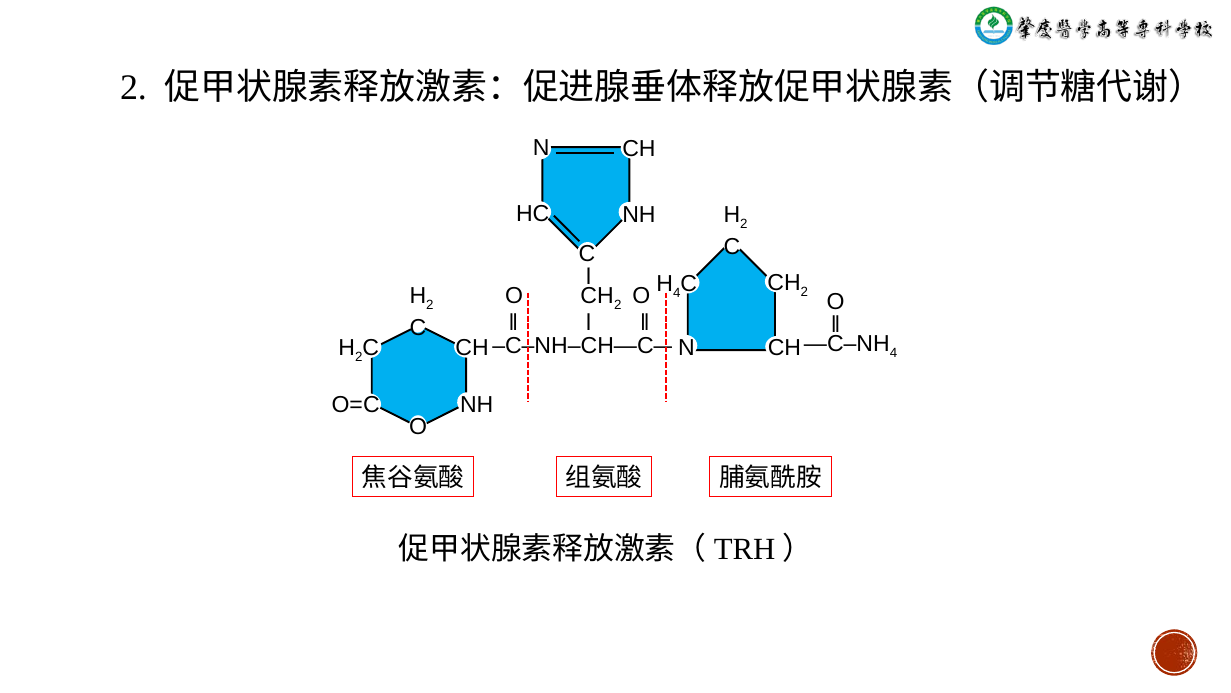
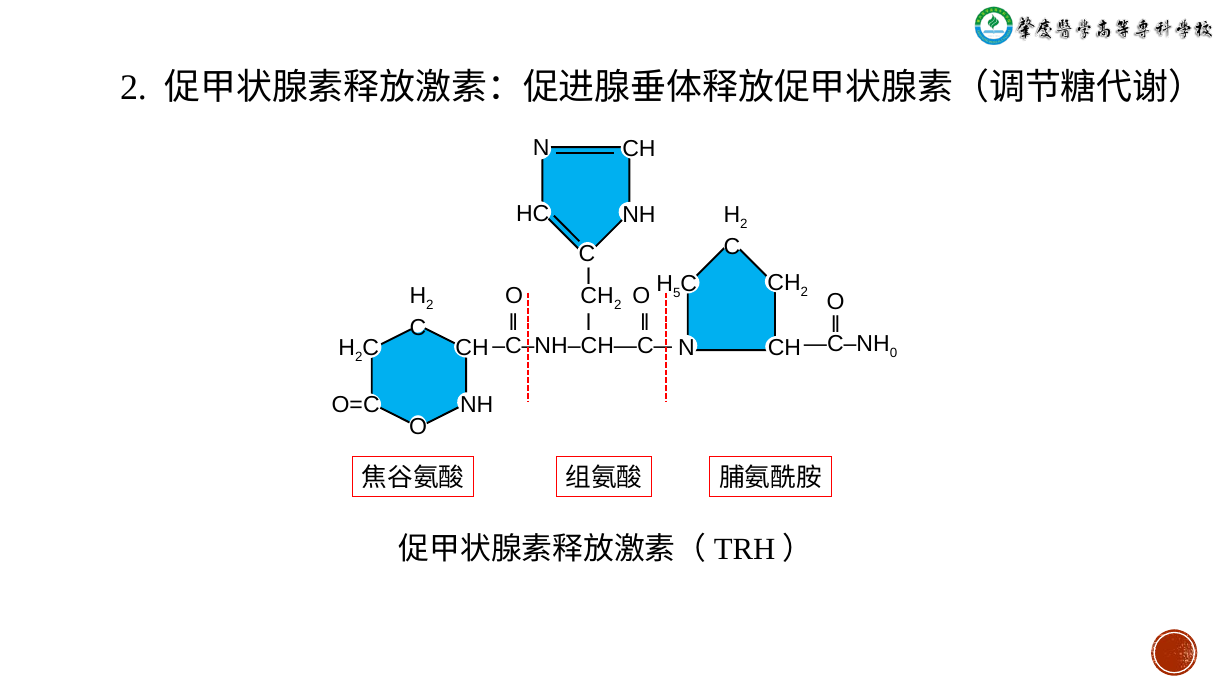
4: 4 -> 5 (677, 293)
4: 4 -> 0 (894, 353)
